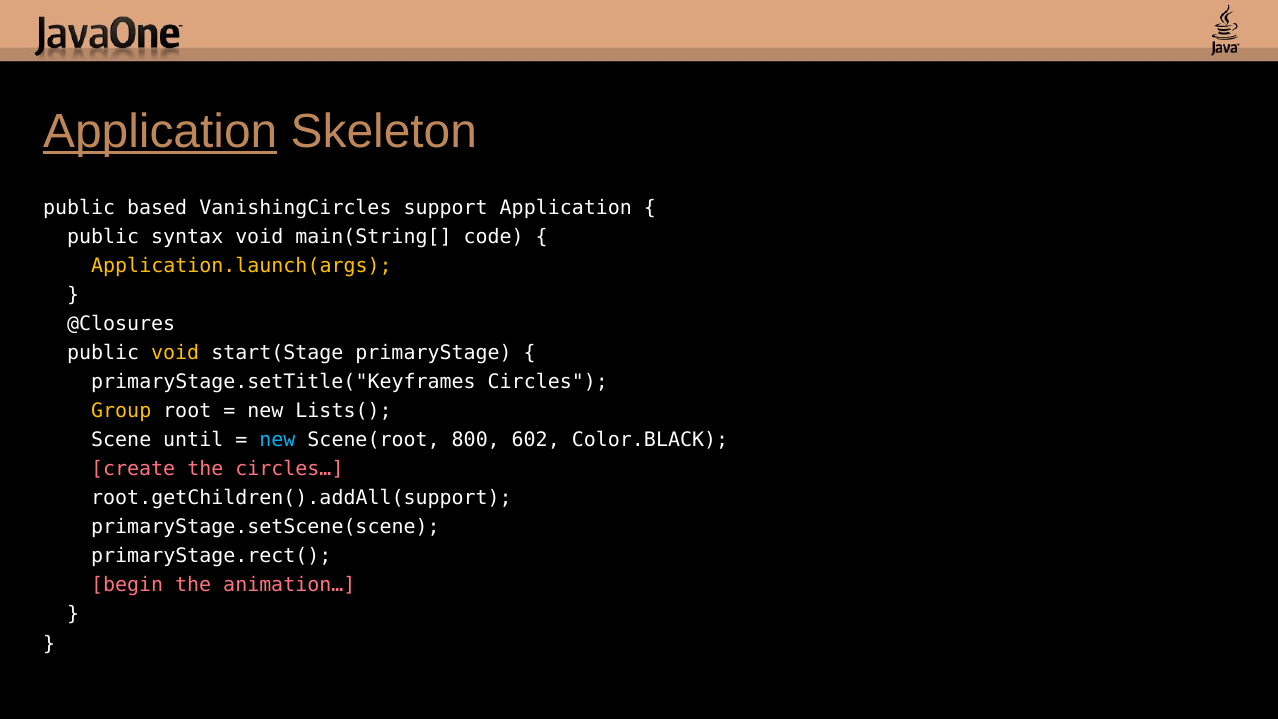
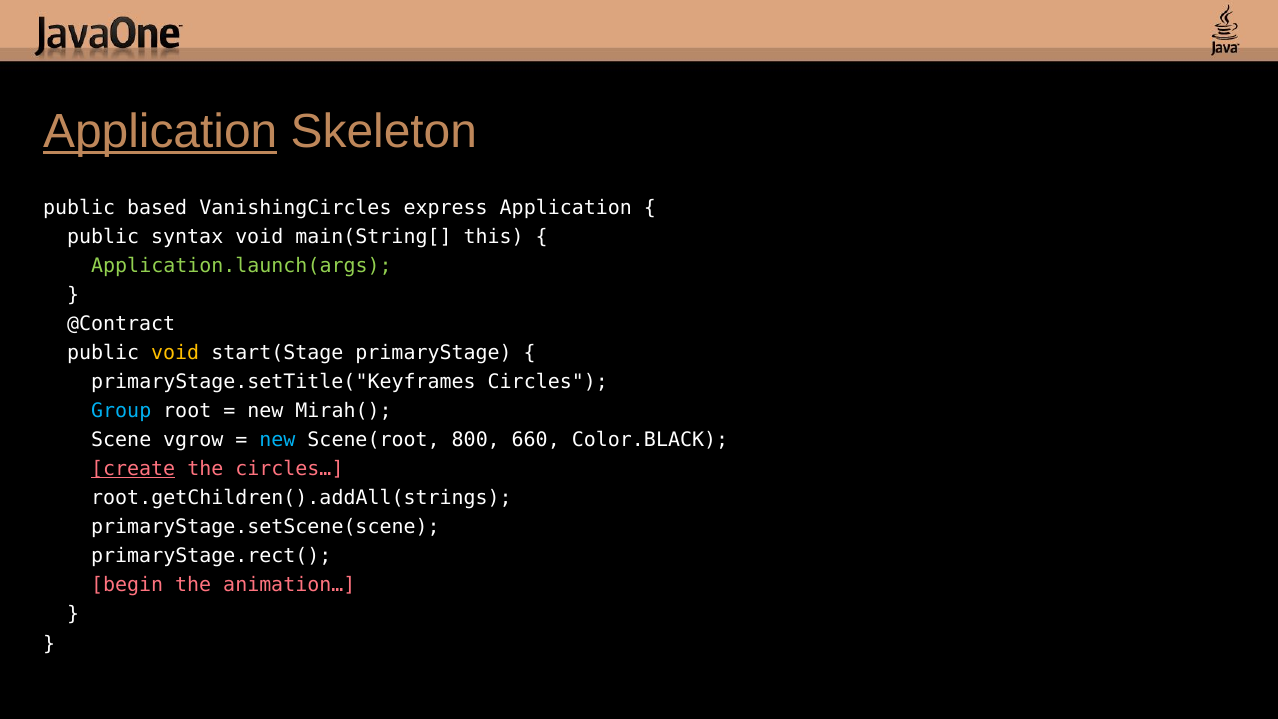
support: support -> express (446, 208)
code: code -> this (494, 237)
Application.launch(args colour: yellow -> light green (241, 266)
@Closures: @Closures -> @Contract (121, 324)
Group colour: yellow -> light blue (121, 411)
Lists(: Lists( -> Mirah( (344, 411)
until: until -> vgrow (193, 440)
602: 602 -> 660 (536, 440)
create underline: none -> present (133, 469)
root.getChildren().addAll(support: root.getChildren().addAll(support -> root.getChildren().addAll(strings (301, 498)
